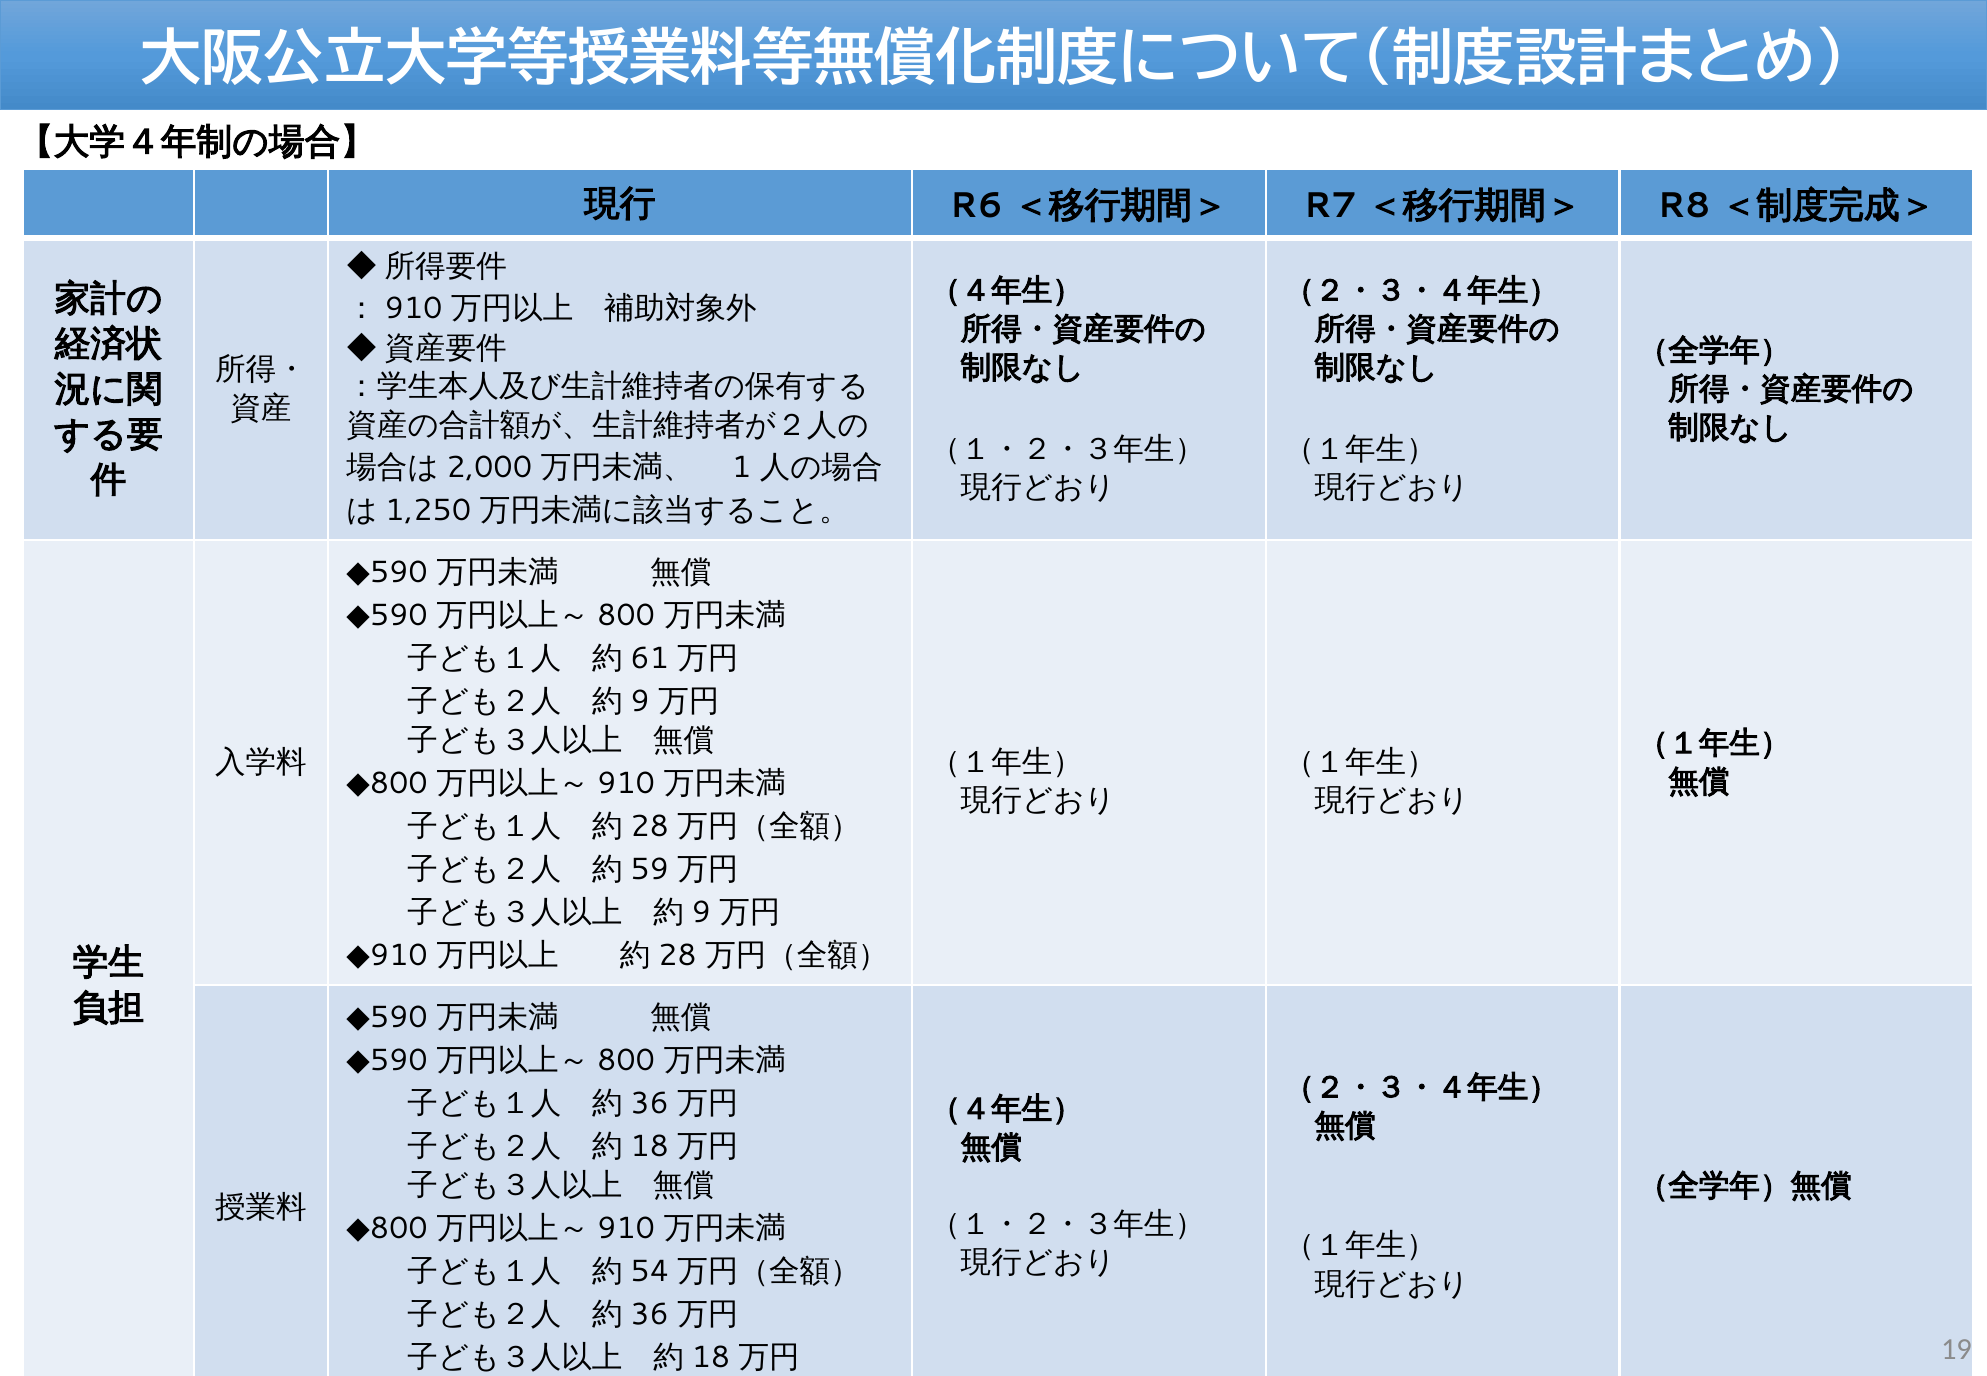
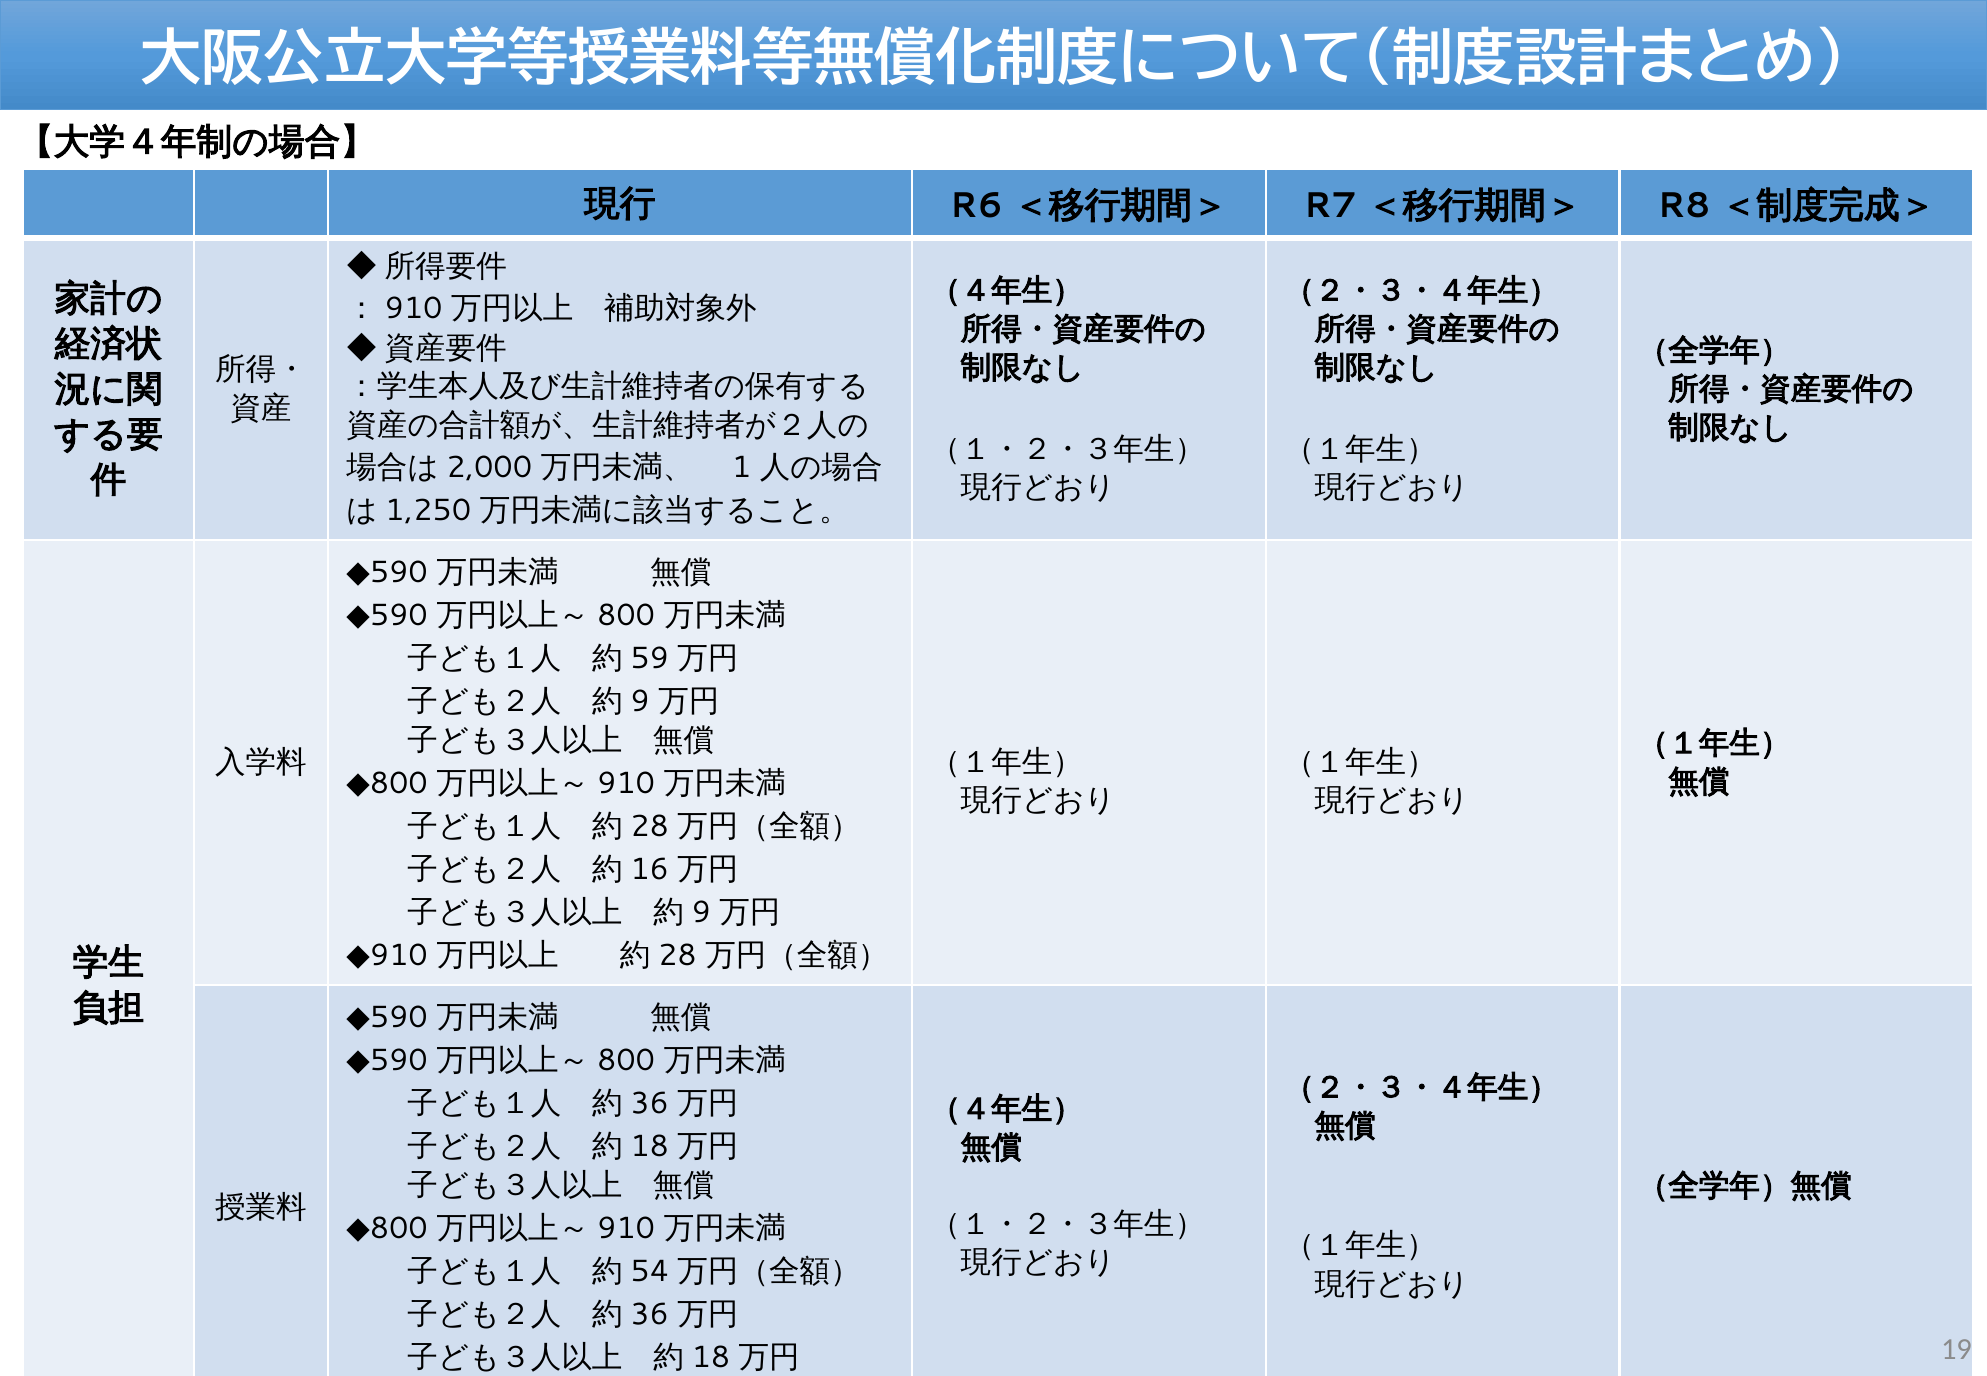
61: 61 -> 59 (650, 658)
59: 59 -> 16 (650, 869)
